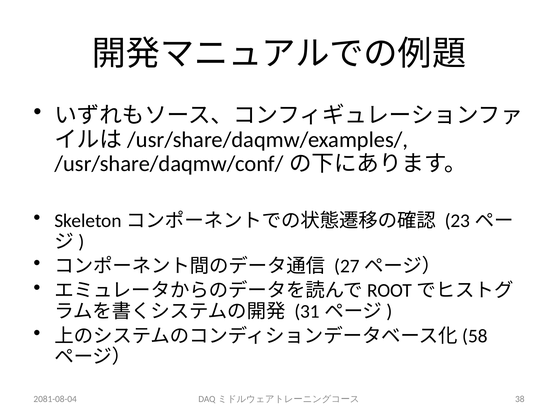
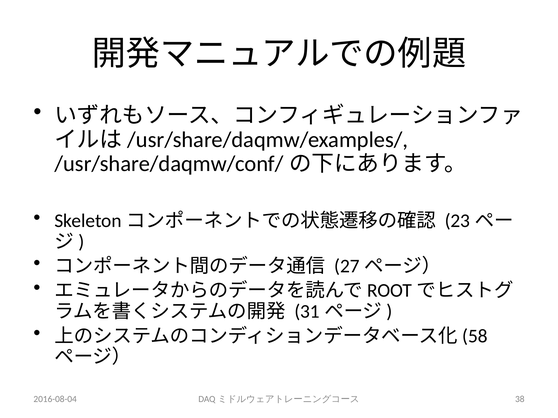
2081-08-04: 2081-08-04 -> 2016-08-04 (55, 400)
